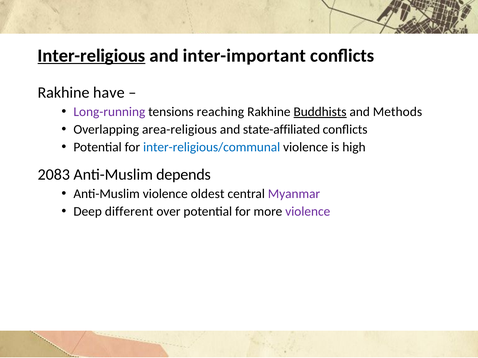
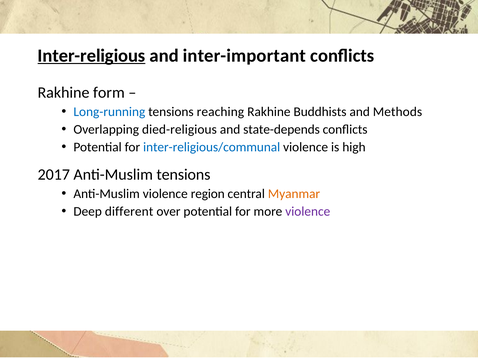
have: have -> form (109, 93)
Long-running colour: purple -> blue (109, 112)
Buddhists underline: present -> none (320, 112)
area-religious: area-religious -> died-religious (179, 130)
state-affiliated: state-affiliated -> state-depends (282, 130)
2083: 2083 -> 2017 (54, 175)
Anti-Muslim depends: depends -> tensions (183, 175)
oldest: oldest -> region (208, 194)
Myanmar colour: purple -> orange (294, 194)
